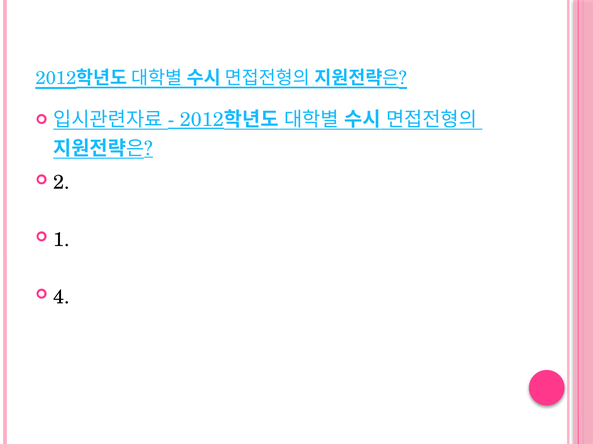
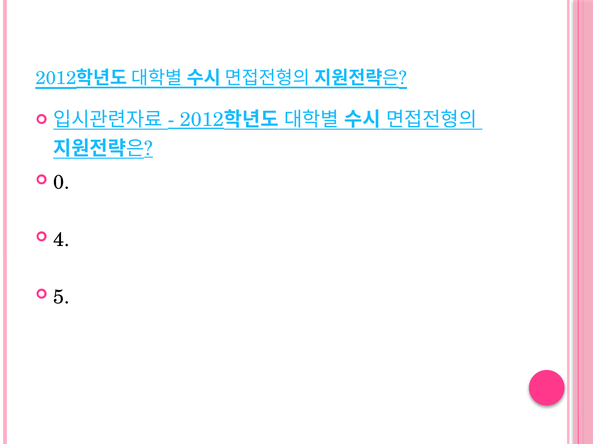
2: 2 -> 0 (61, 183)
1: 1 -> 4 (62, 240)
4: 4 -> 5 (62, 297)
